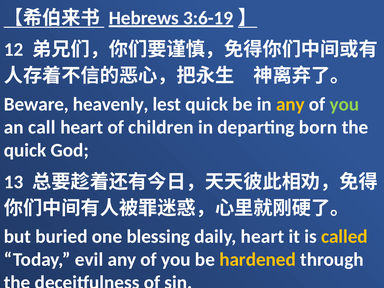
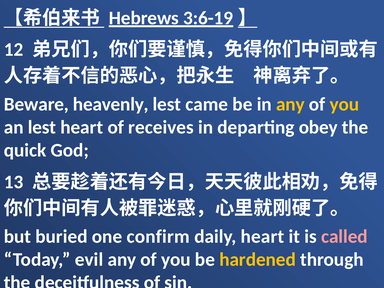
lest quick: quick -> came (207, 104)
you colour: light green -> yellow (344, 104)
an call: call -> lest (42, 127)
children: children -> receives (161, 127)
born: born -> obey (318, 127)
blessing: blessing -> confirm (158, 237)
called colour: yellow -> pink (344, 237)
